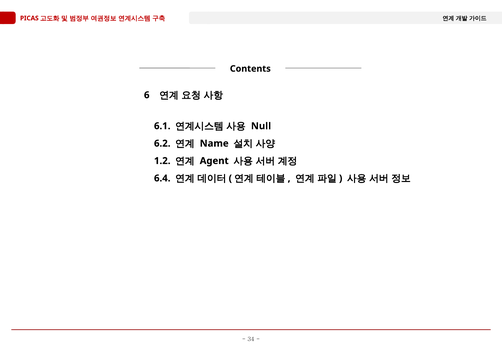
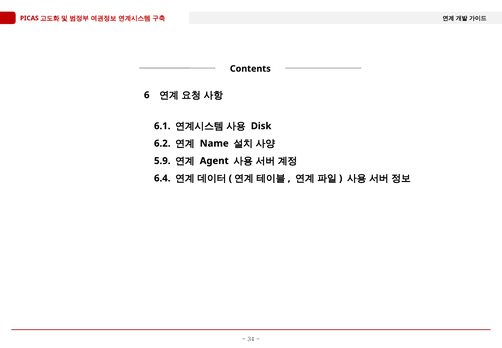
Null: Null -> Disk (261, 126)
1.2: 1.2 -> 5.9 (162, 161)
